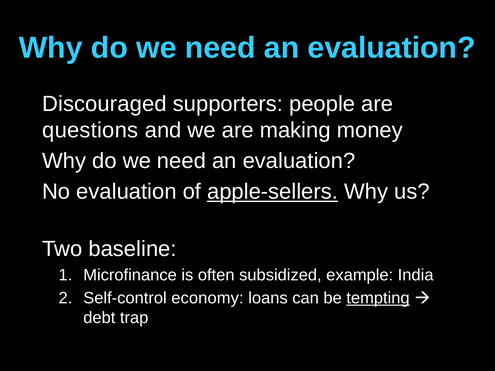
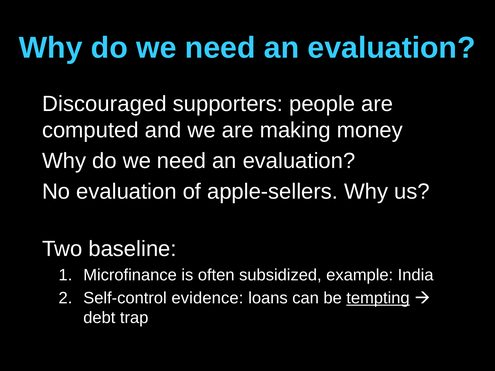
questions: questions -> computed (90, 130)
apple-sellers underline: present -> none (273, 192)
economy: economy -> evidence (207, 298)
